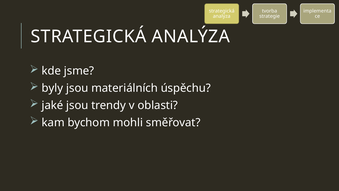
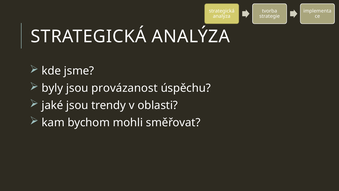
materiálních: materiálních -> provázanost (125, 88)
